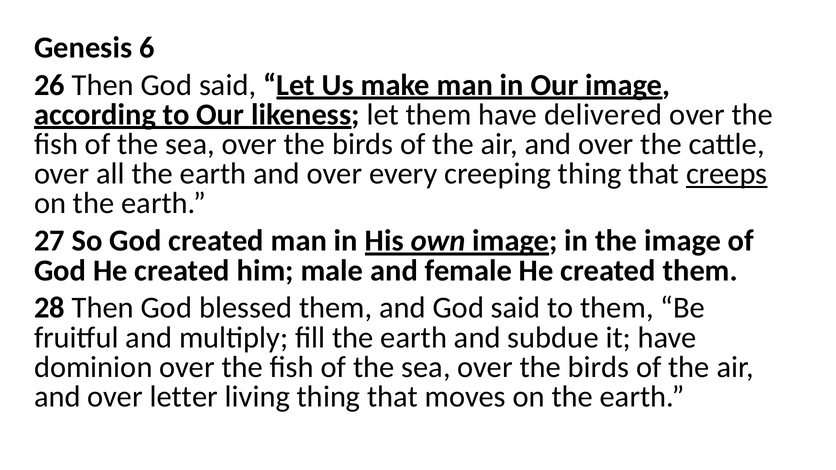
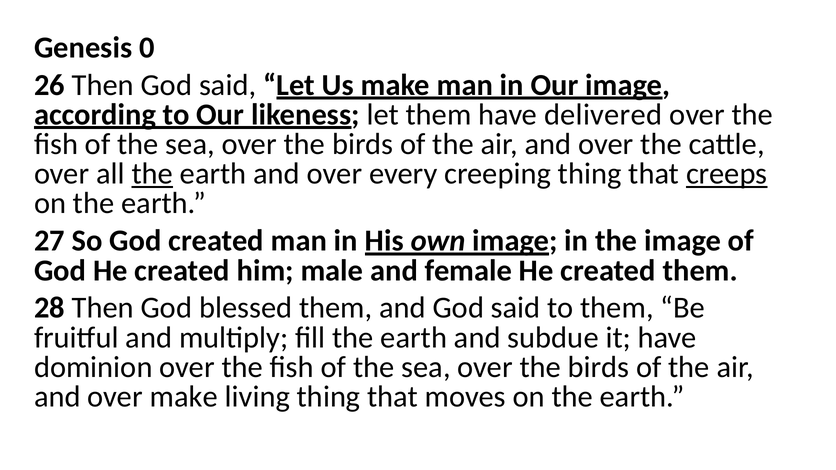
6: 6 -> 0 (147, 48)
the underline: none -> present (152, 174)
over letter: letter -> make (184, 397)
